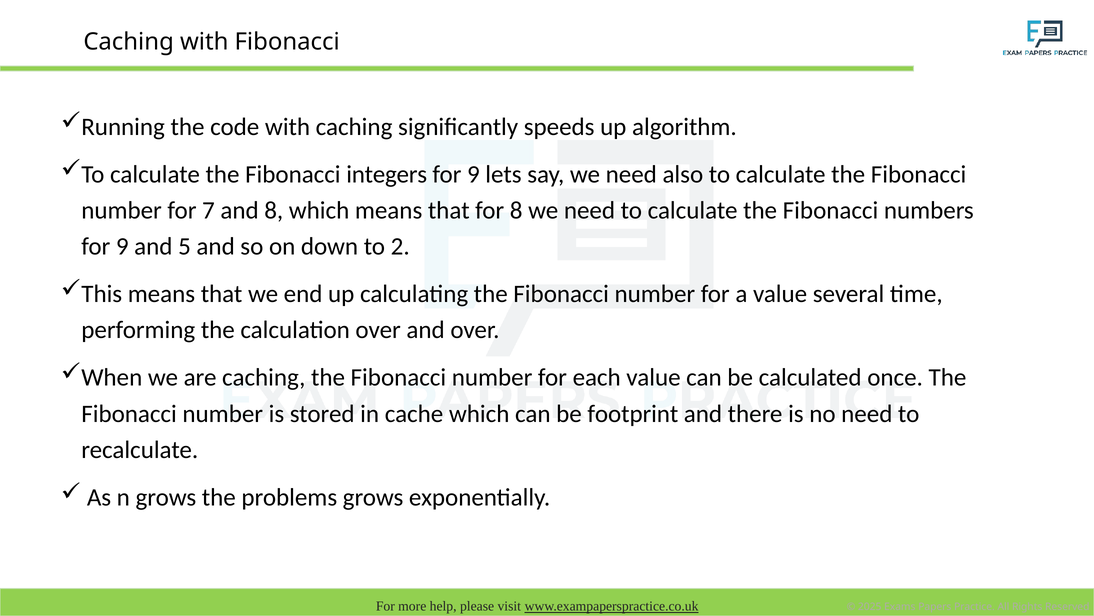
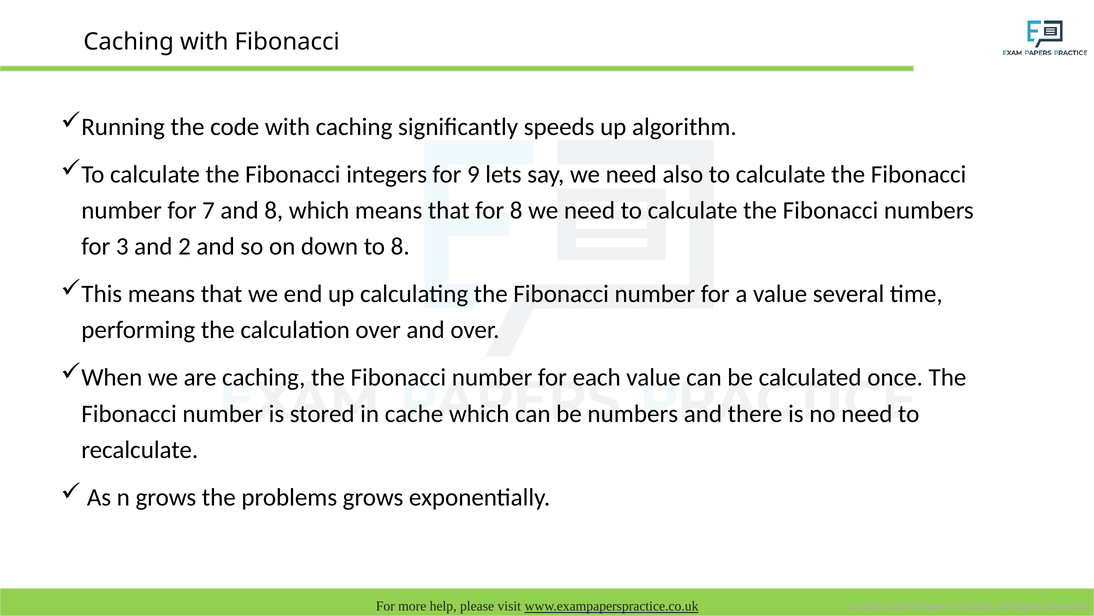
9: 9 -> 3 (122, 246)
5: 5 -> 2 (185, 246)
to 2: 2 -> 8 (400, 246)
be footprint: footprint -> numbers (633, 413)
